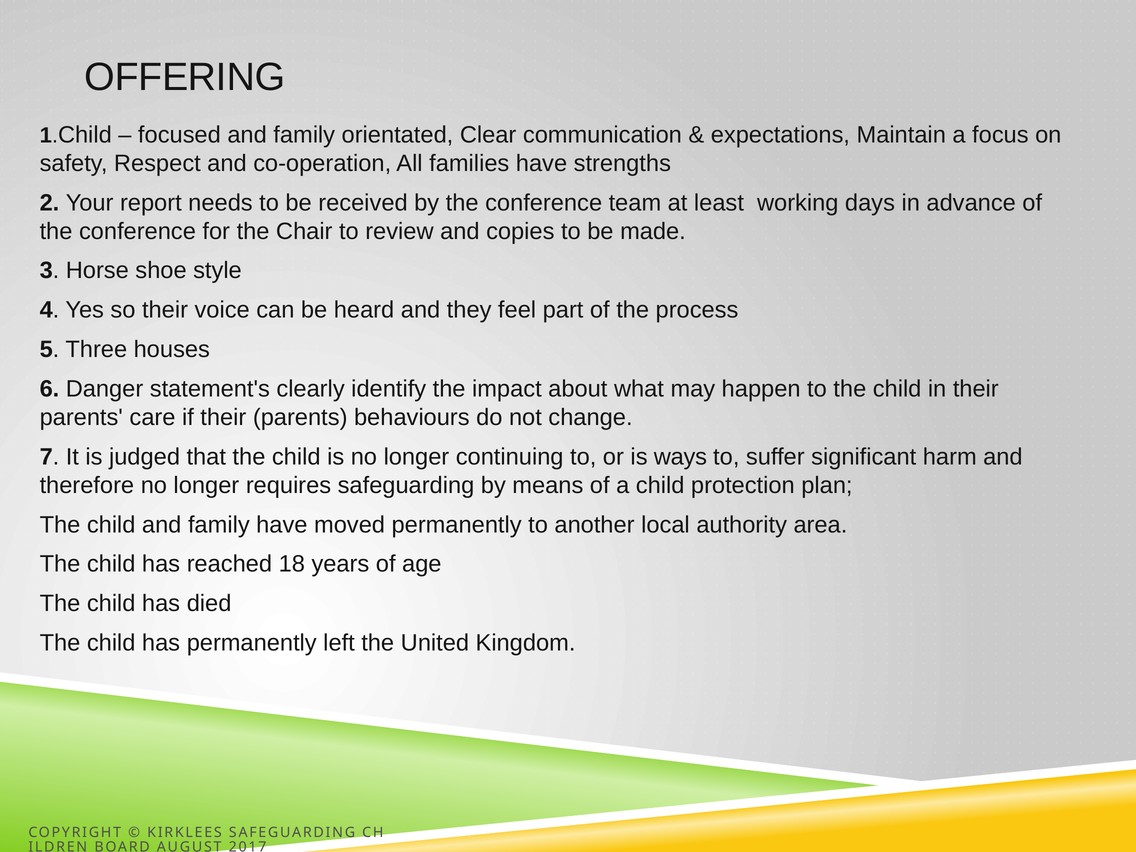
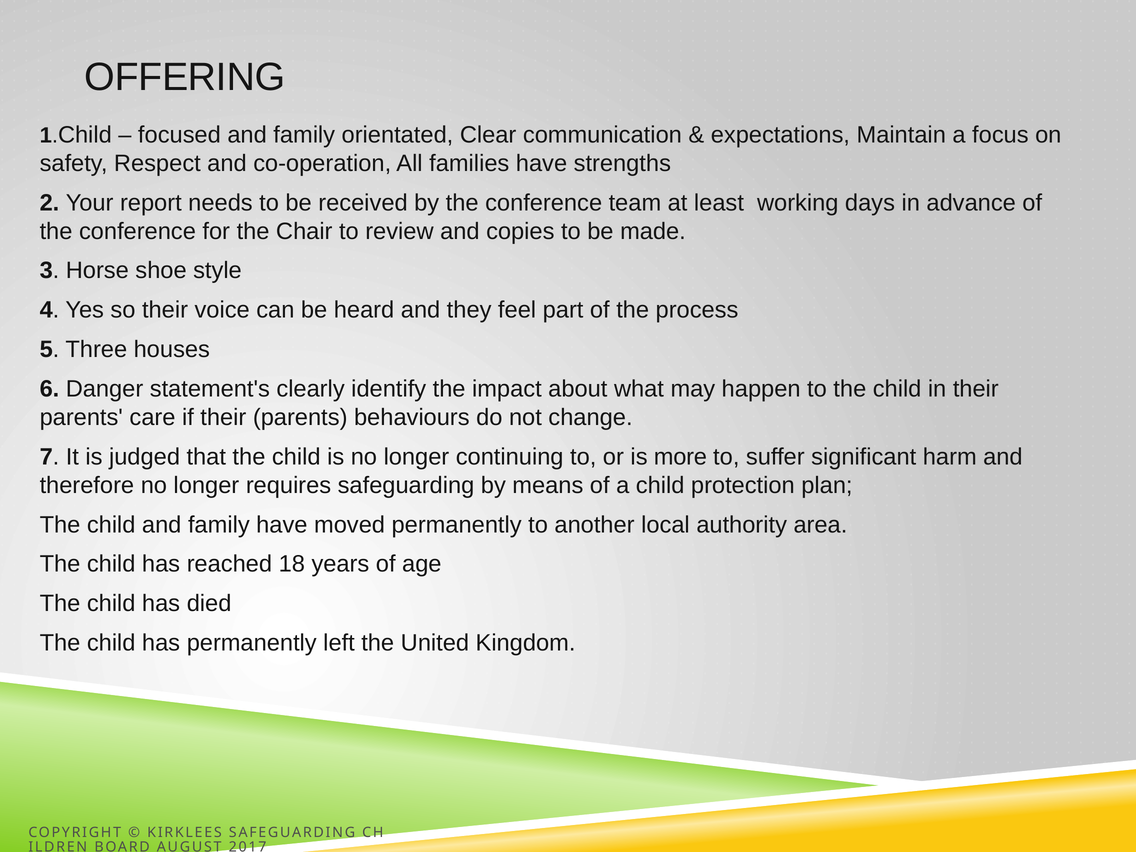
ways: ways -> more (680, 457)
